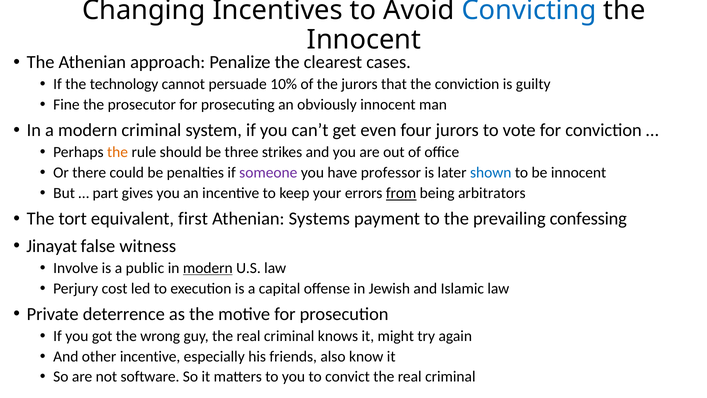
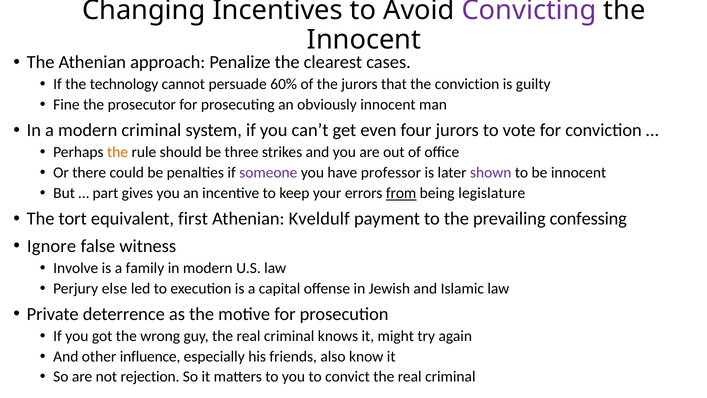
Convicting colour: blue -> purple (529, 10)
10%: 10% -> 60% (284, 84)
shown colour: blue -> purple (491, 173)
arbitrators: arbitrators -> legislature (492, 193)
Systems: Systems -> Kveldulf (319, 219)
Jinayat: Jinayat -> Ignore (52, 246)
public: public -> family (145, 268)
modern underline: present -> none (208, 268)
cost: cost -> else (114, 288)
other incentive: incentive -> influence (150, 356)
software: software -> rejection (150, 377)
